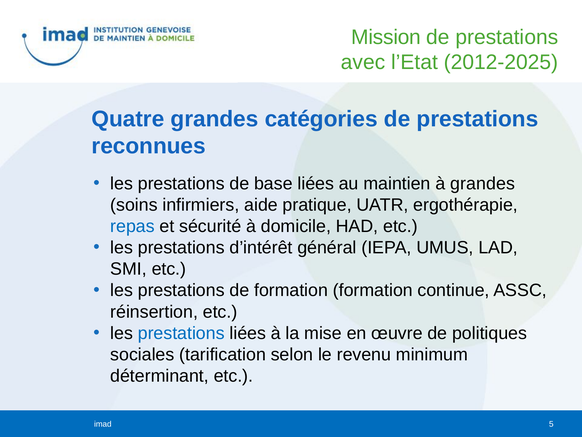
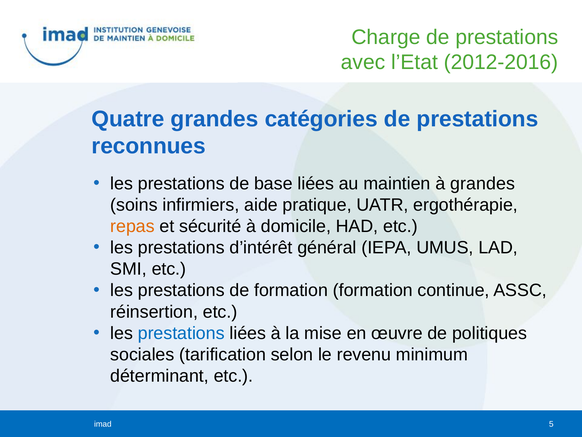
Mission: Mission -> Charge (386, 37)
2012-2025: 2012-2025 -> 2012-2016 (501, 62)
repas colour: blue -> orange (133, 226)
